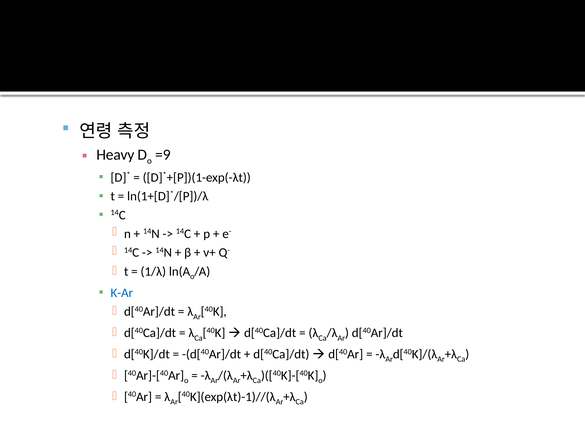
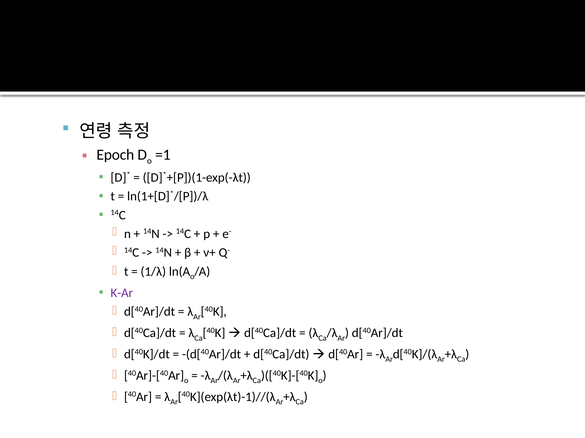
Heavy: Heavy -> Epoch (115, 155)
=9: =9 -> =1 (163, 155)
K-Ar colour: blue -> purple (122, 293)
